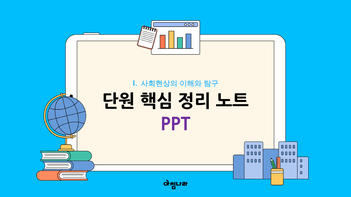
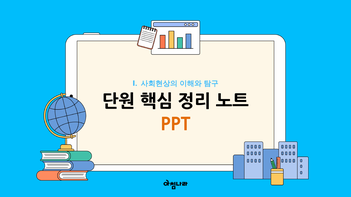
PPT colour: purple -> orange (175, 125)
